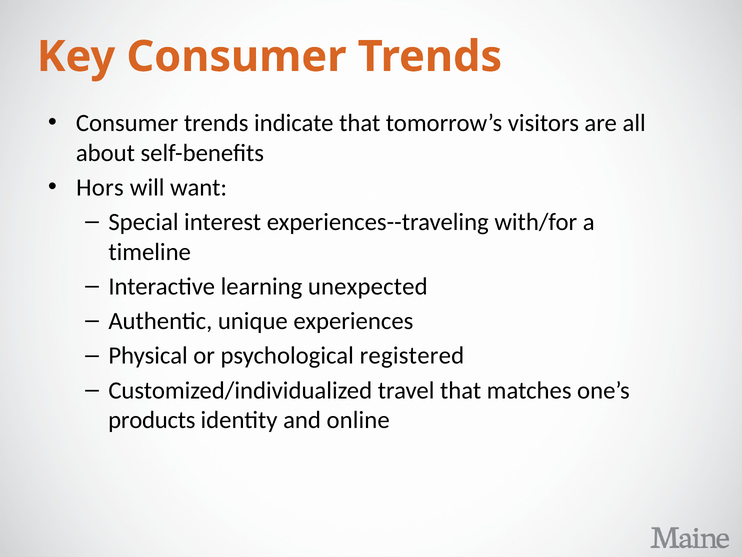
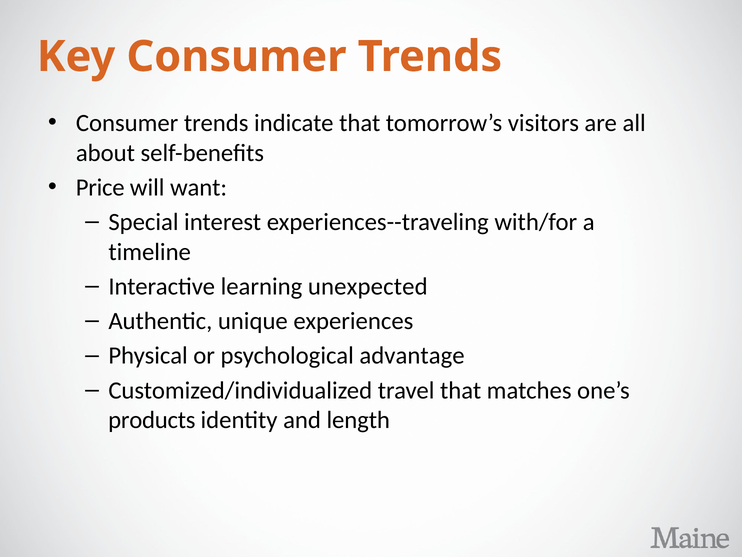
Hors: Hors -> Price (100, 187)
registered: registered -> advantage (412, 356)
online: online -> length (358, 420)
